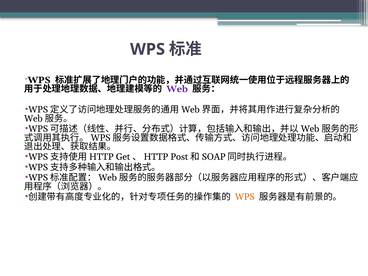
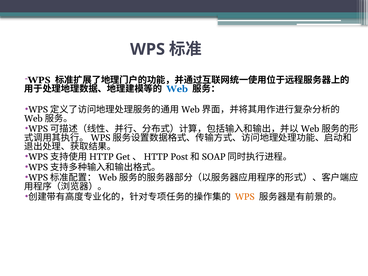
Web colour: purple -> blue (177, 89)
